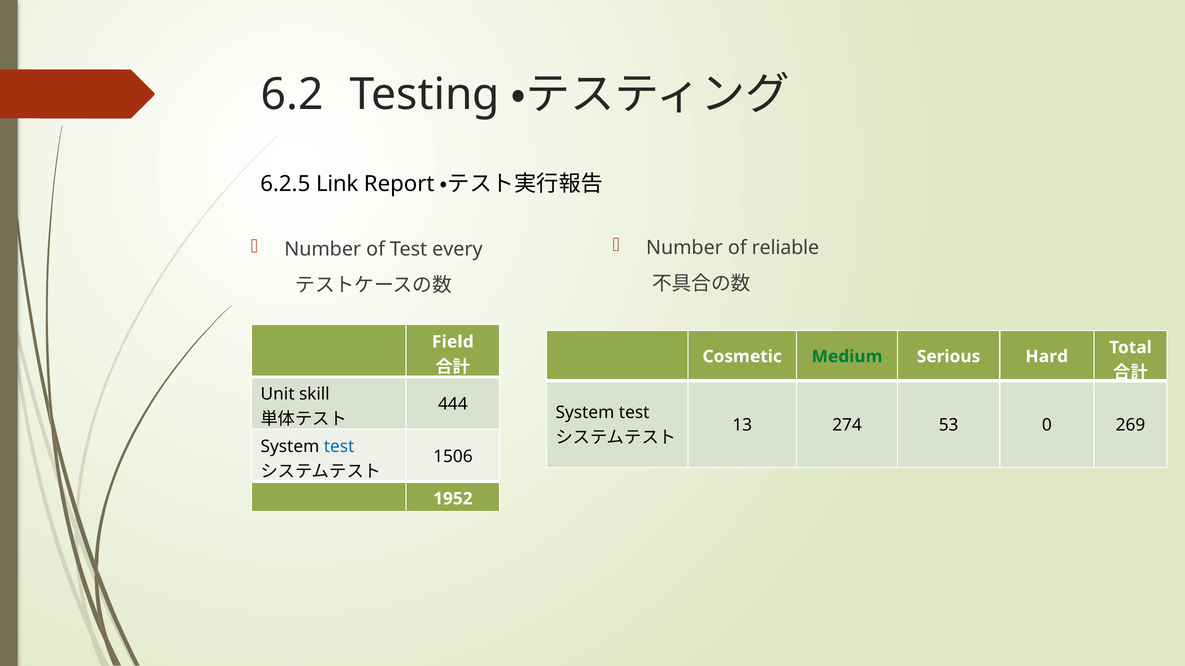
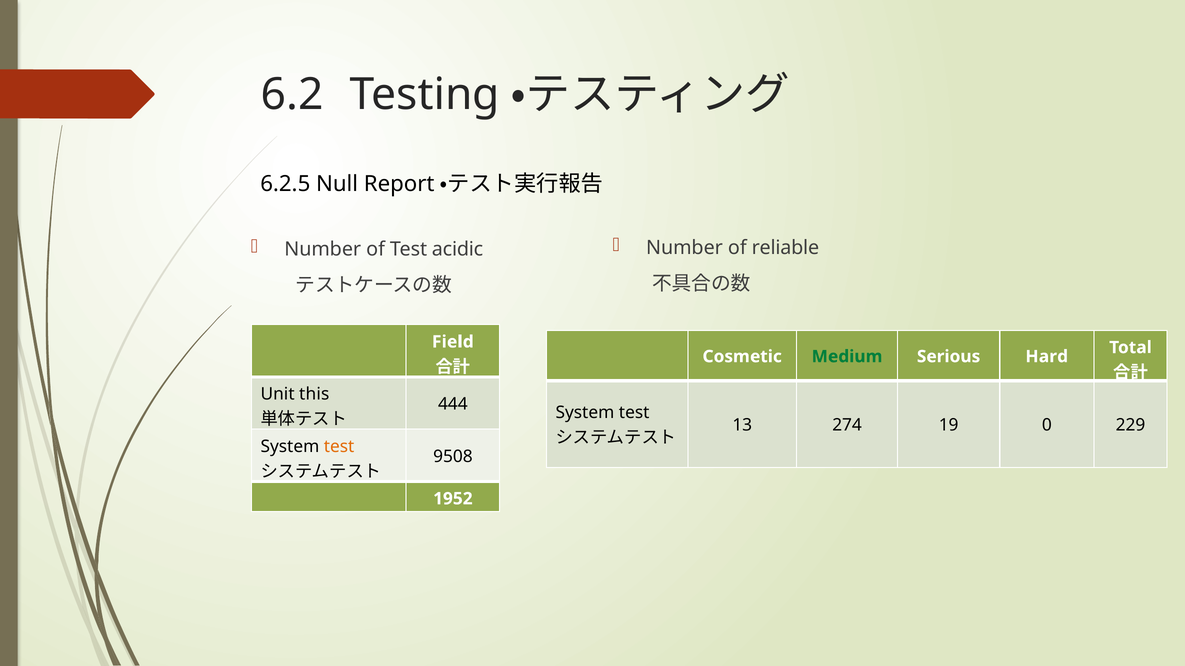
Link: Link -> Null (337, 184)
every: every -> acidic (458, 250)
skill: skill -> this (314, 394)
53: 53 -> 19 (949, 426)
269: 269 -> 229 (1131, 426)
test colour: blue -> orange (339, 447)
1506: 1506 -> 9508 (453, 457)
